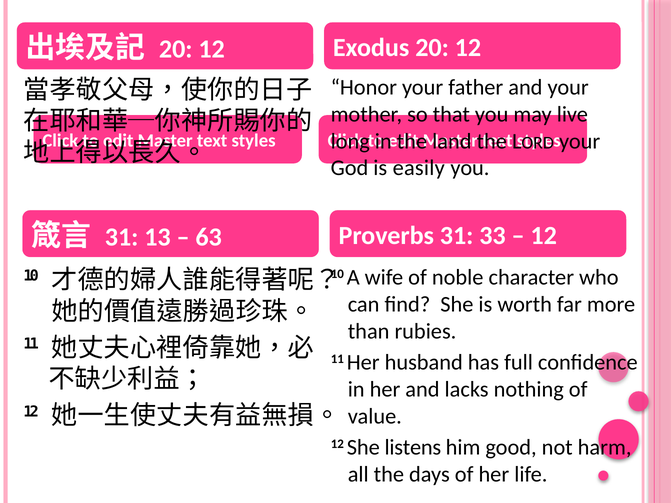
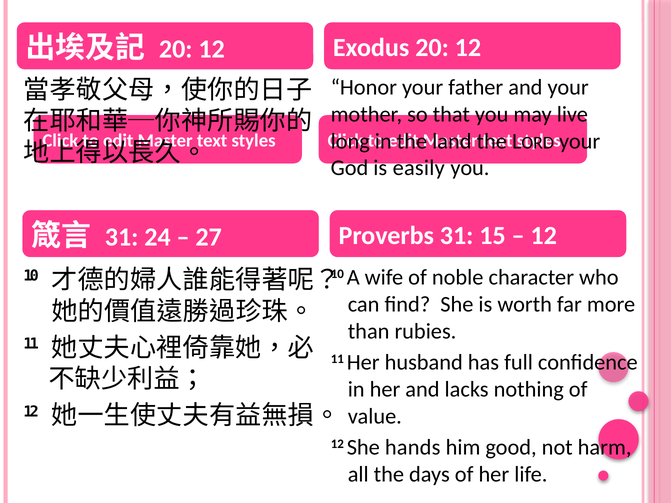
13: 13 -> 24 (157, 237)
63: 63 -> 27 (209, 237)
33: 33 -> 15 (492, 236)
listens: listens -> hands (413, 448)
